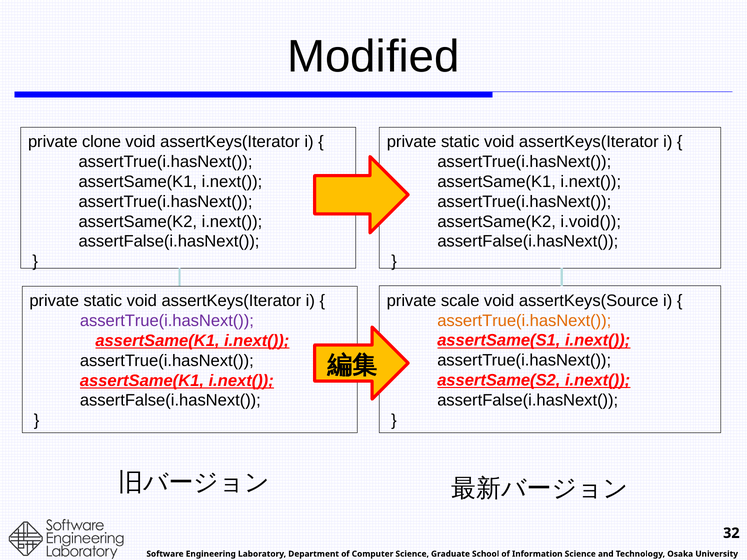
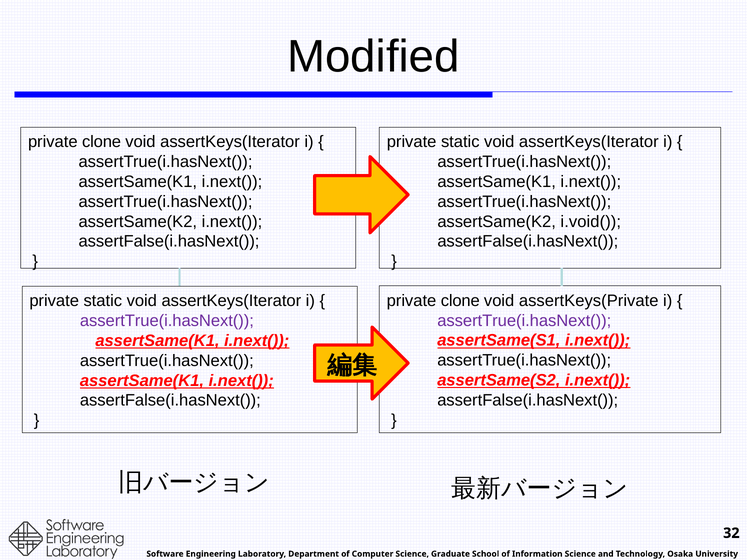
scale: scale -> clone (460, 301)
assertKeys(Source: assertKeys(Source -> assertKeys(Private (589, 301)
assertTrue(i.hasNext( colour: orange -> purple (524, 321)
